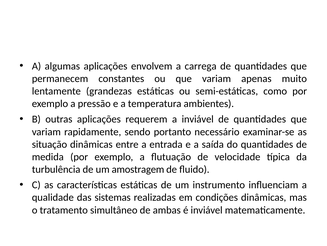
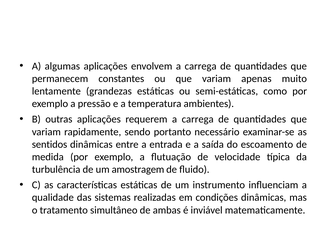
requerem a inviável: inviável -> carrega (198, 119)
situação: situação -> sentidos (50, 144)
do quantidades: quantidades -> escoamento (267, 144)
